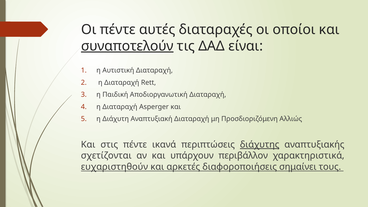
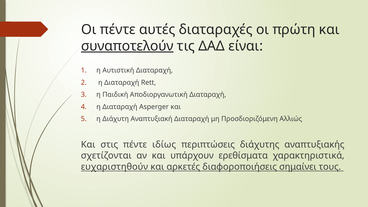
οποίοι: οποίοι -> πρώτη (294, 29)
ικανά: ικανά -> ιδίως (164, 145)
διάχυτης underline: present -> none (260, 145)
περιβάλλον: περιβάλλον -> ερεθίσματα (243, 156)
